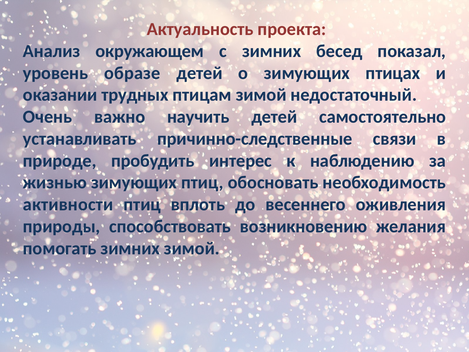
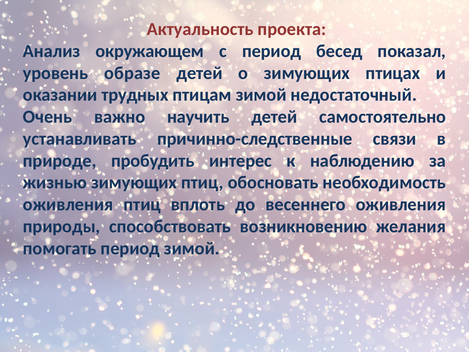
с зимних: зимних -> период (272, 51)
активности: активности -> оживления (68, 204)
помогать зимних: зимних -> период (130, 248)
